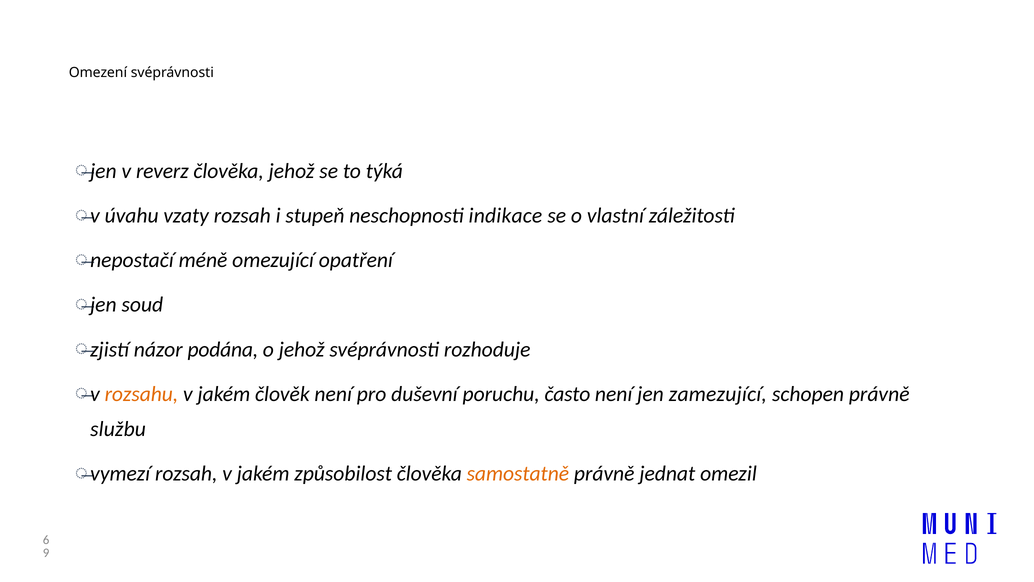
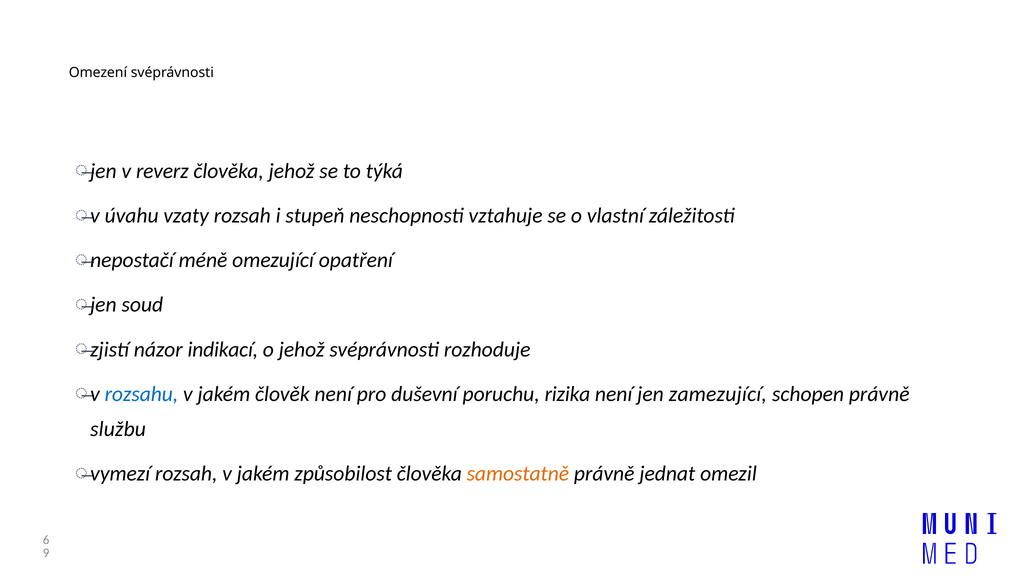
indikace: indikace -> vztahuje (506, 215)
podána: podána -> indikací (223, 349)
rozsahu colour: orange -> blue (141, 394)
často: často -> rizika (567, 394)
